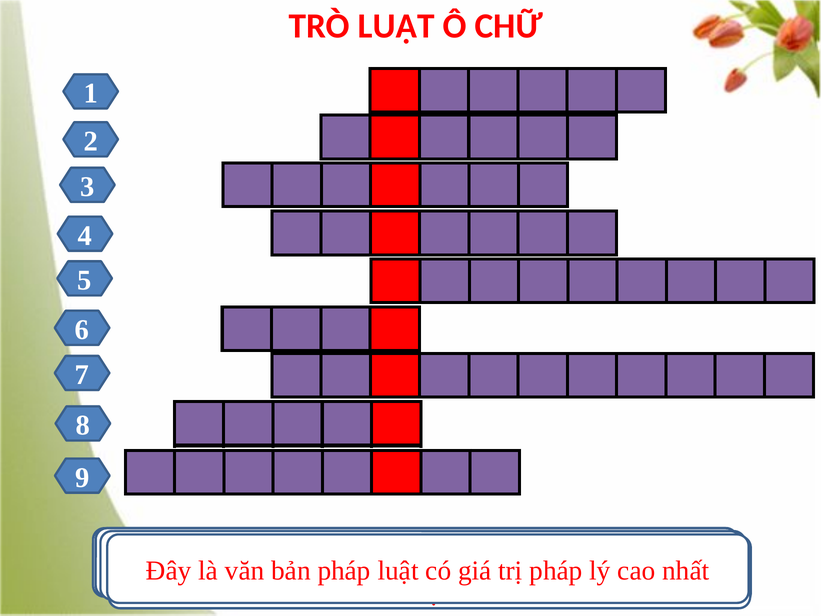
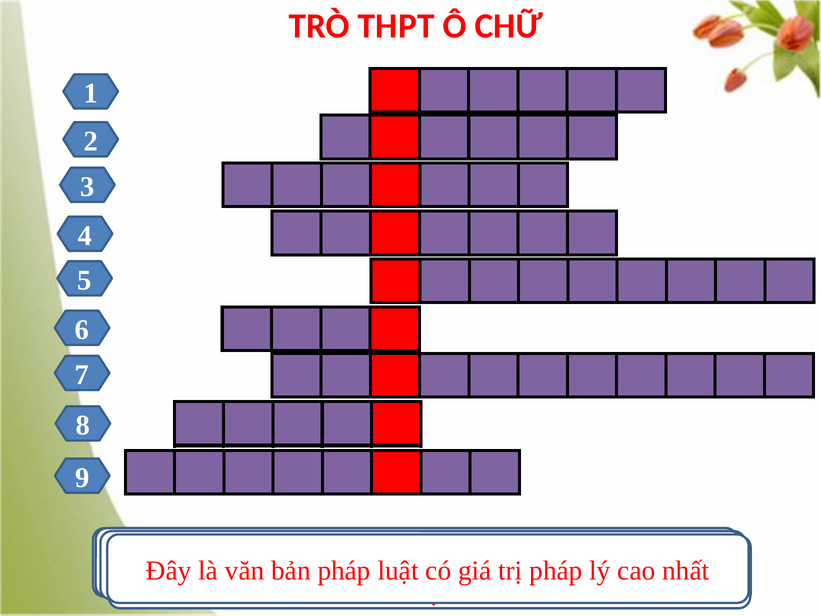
TRÒ LUẬT: LUẬT -> THPT (396, 26)
